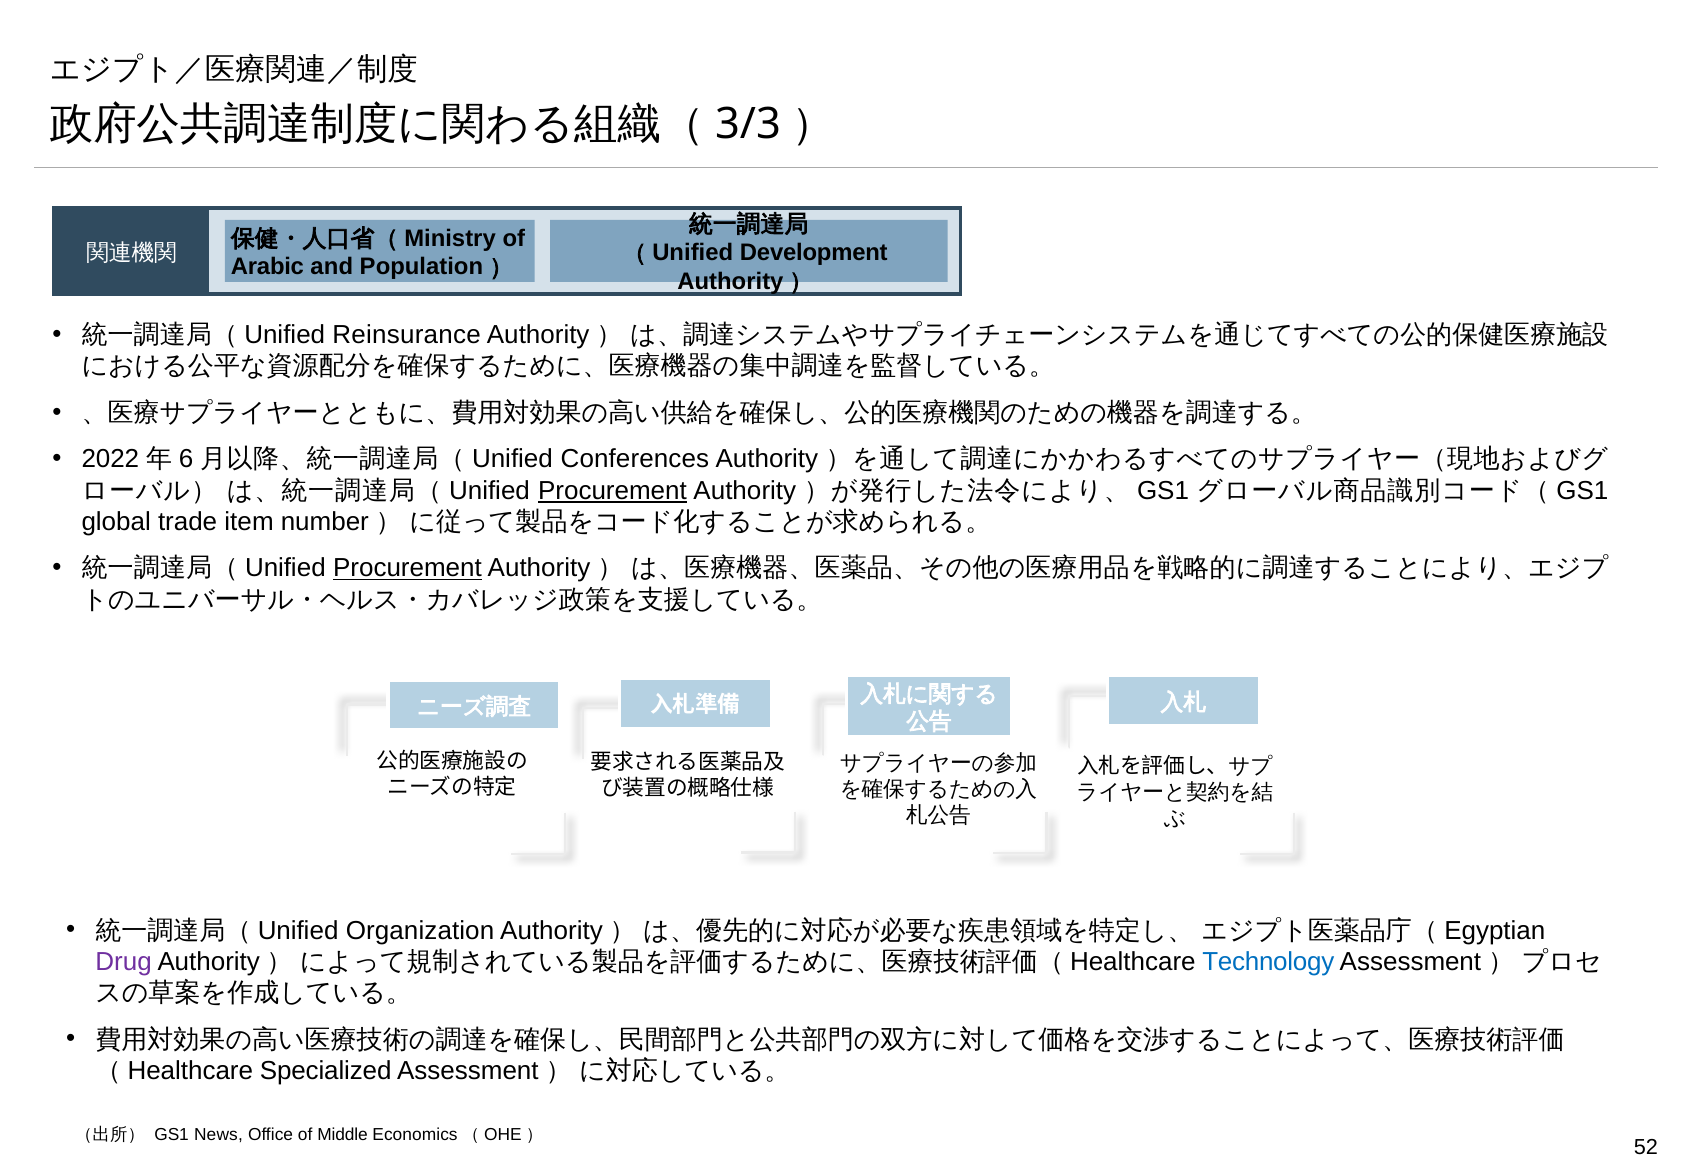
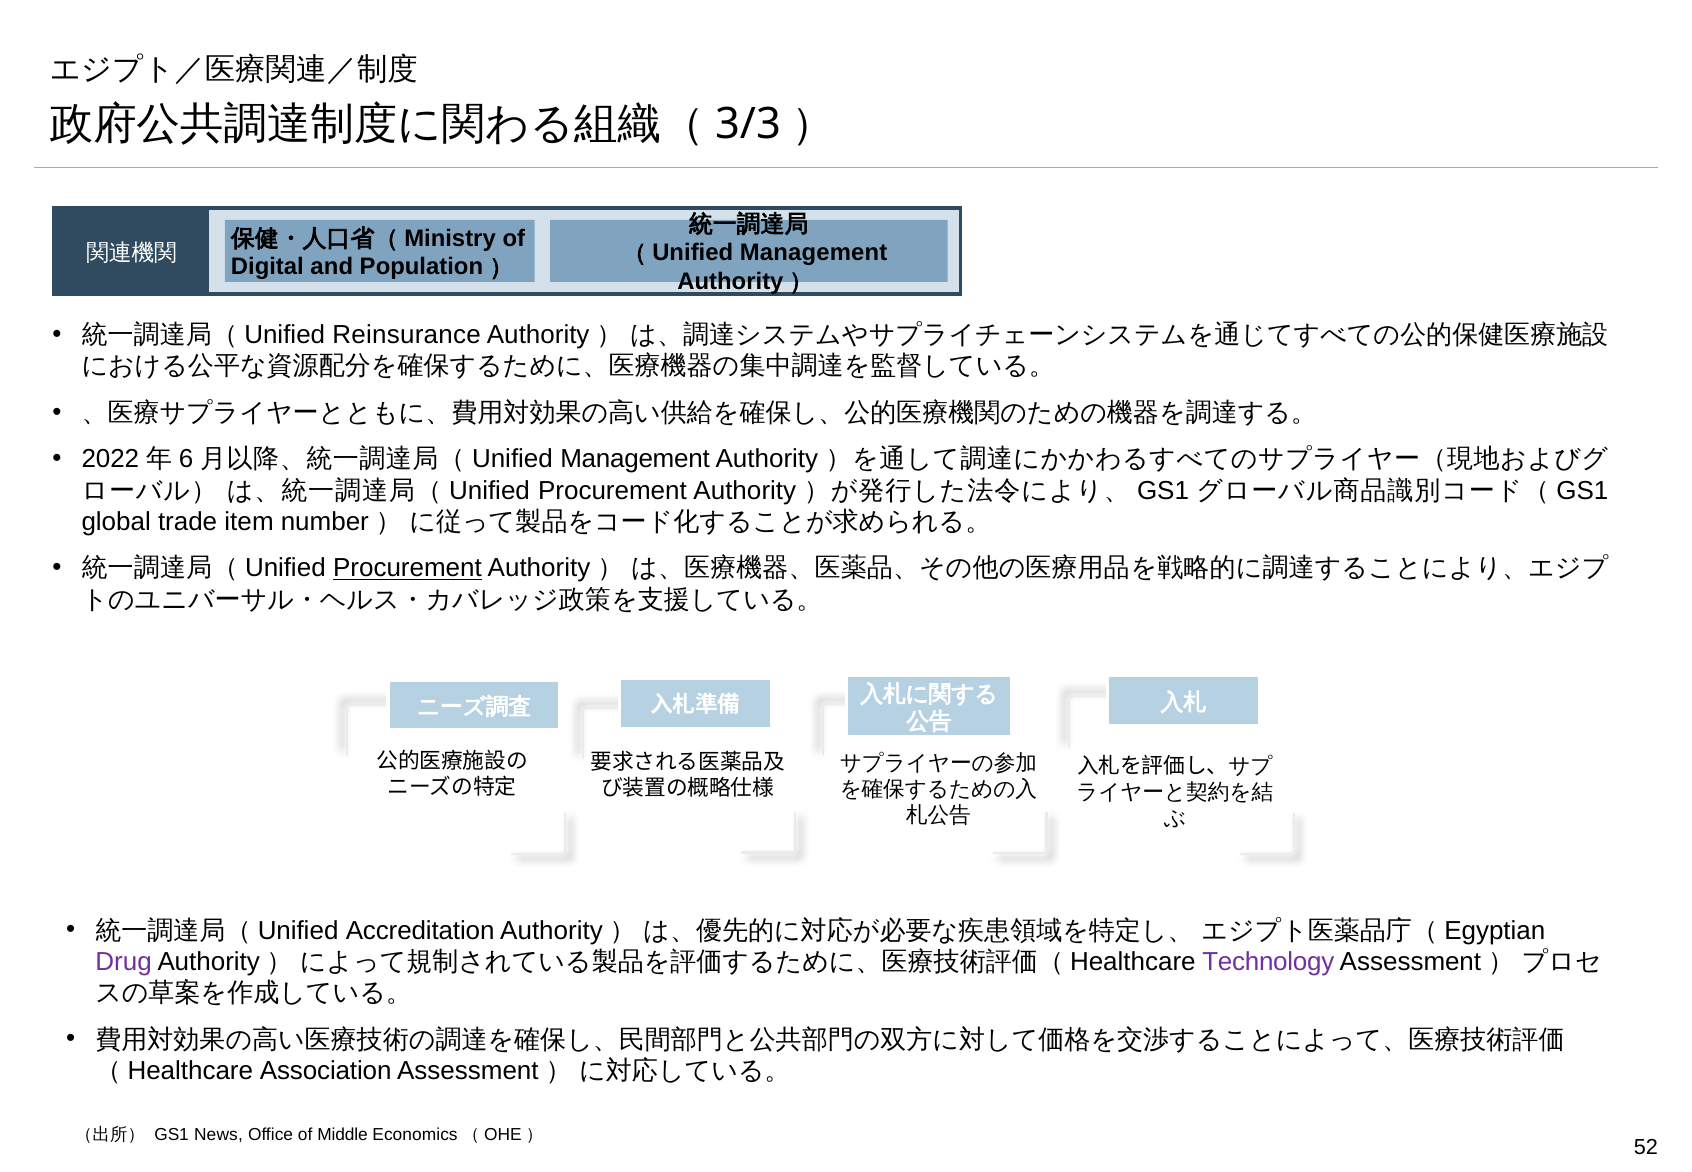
（Unified Development: Development -> Management (814, 252)
Arabic: Arabic -> Digital (267, 267)
Conferences: Conferences -> Management (635, 459)
Procurement underline: present -> none (612, 490)
Organization: Organization -> Accreditation (420, 930)
Technology colour: blue -> purple (1268, 961)
Specialized: Specialized -> Association (326, 1070)
